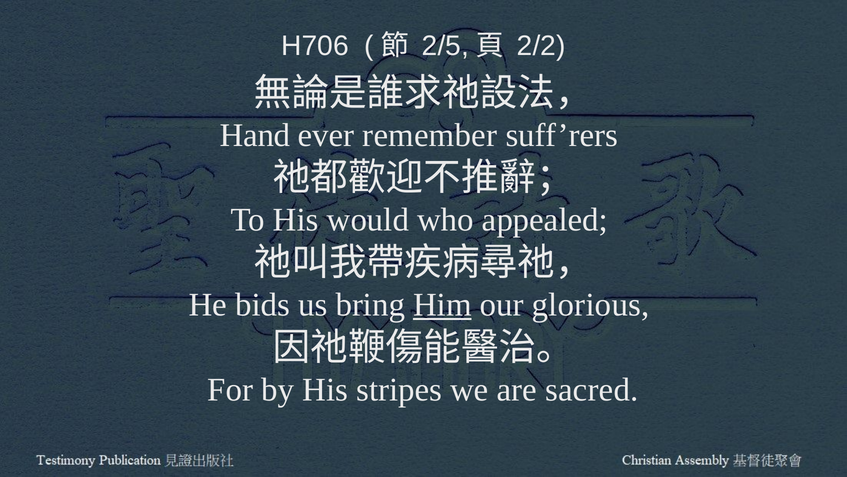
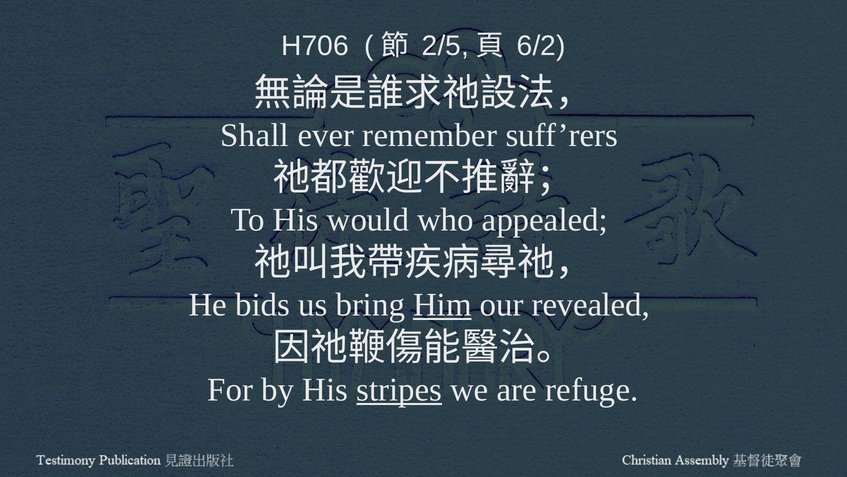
2/2: 2/2 -> 6/2 (541, 46)
Hand: Hand -> Shall (255, 135)
glorious: glorious -> revealed (591, 304)
stripes underline: none -> present (399, 389)
sacred: sacred -> refuge (592, 389)
